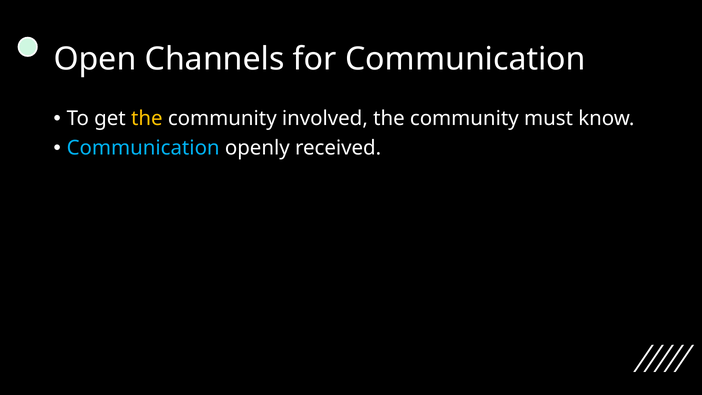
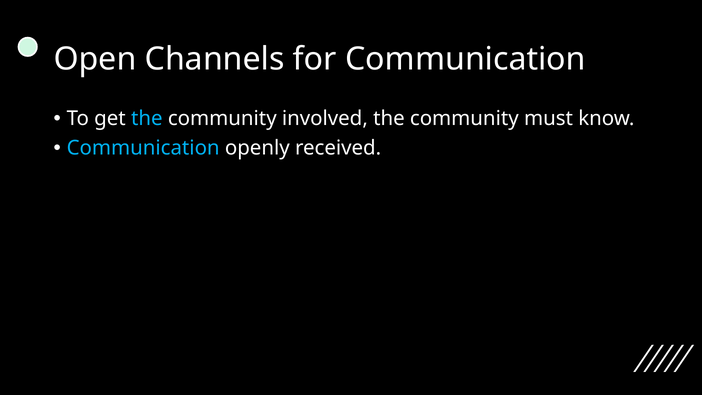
the colour: yellow -> light blue (147, 119)
